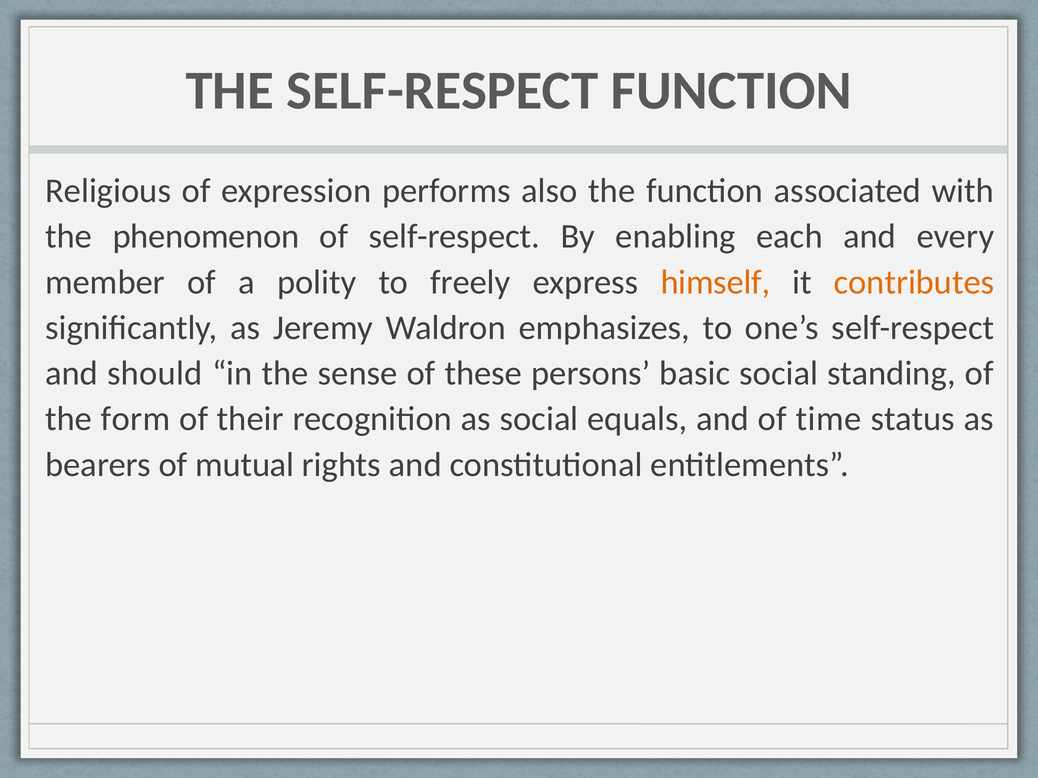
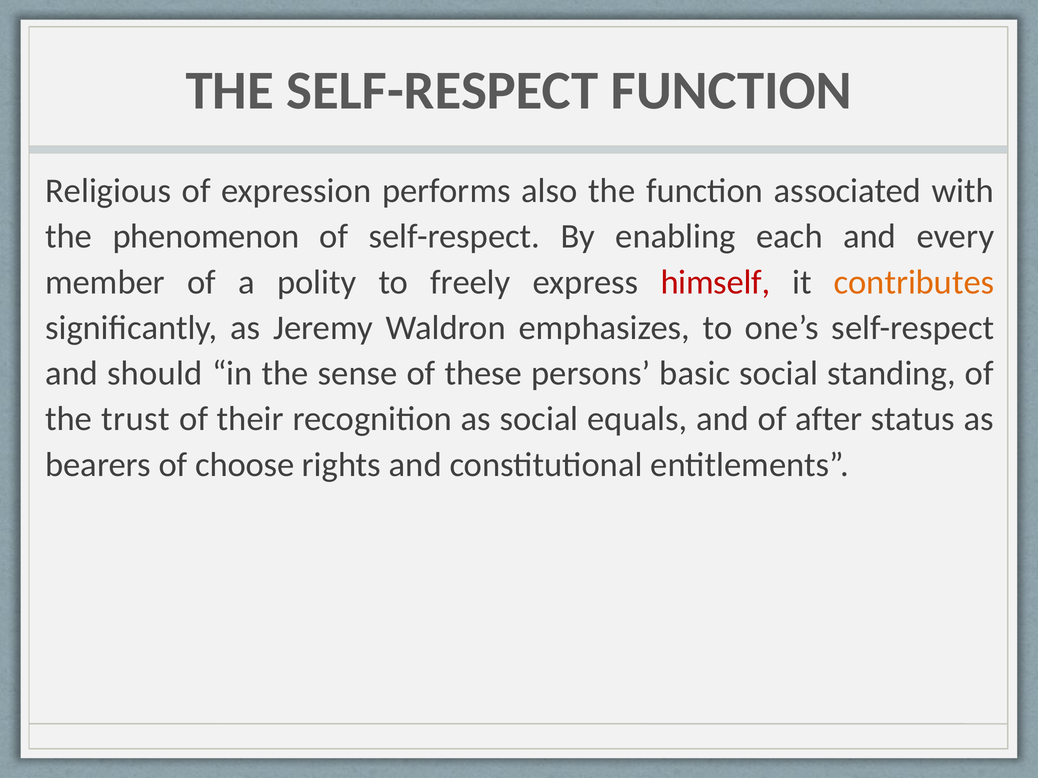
himself colour: orange -> red (715, 282)
form: form -> trust (135, 419)
time: time -> after (829, 419)
mutual: mutual -> choose (245, 465)
